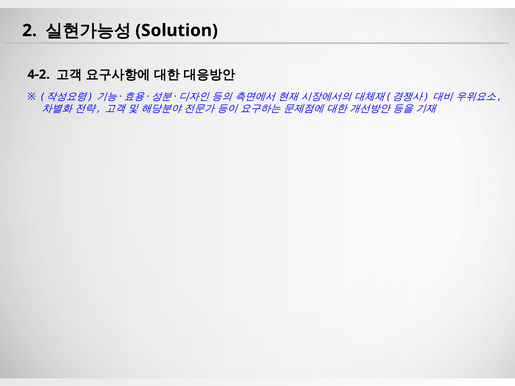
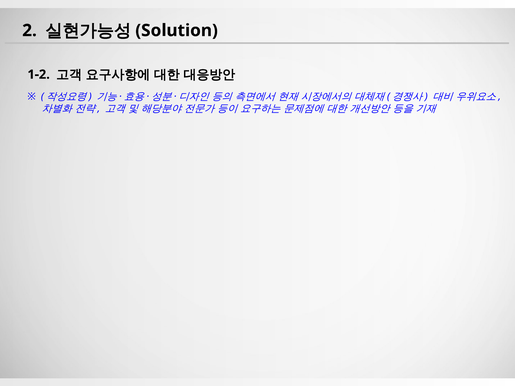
4-2: 4-2 -> 1-2 (39, 75)
